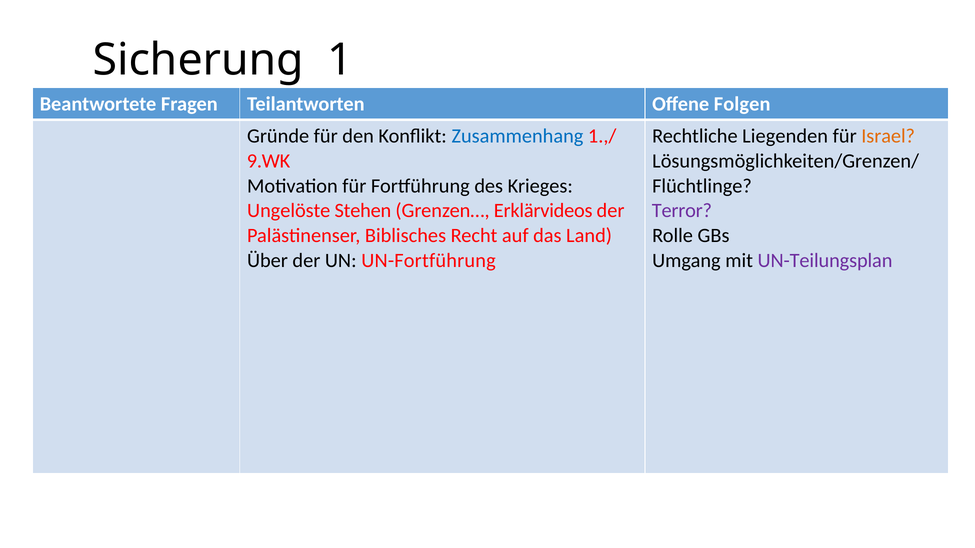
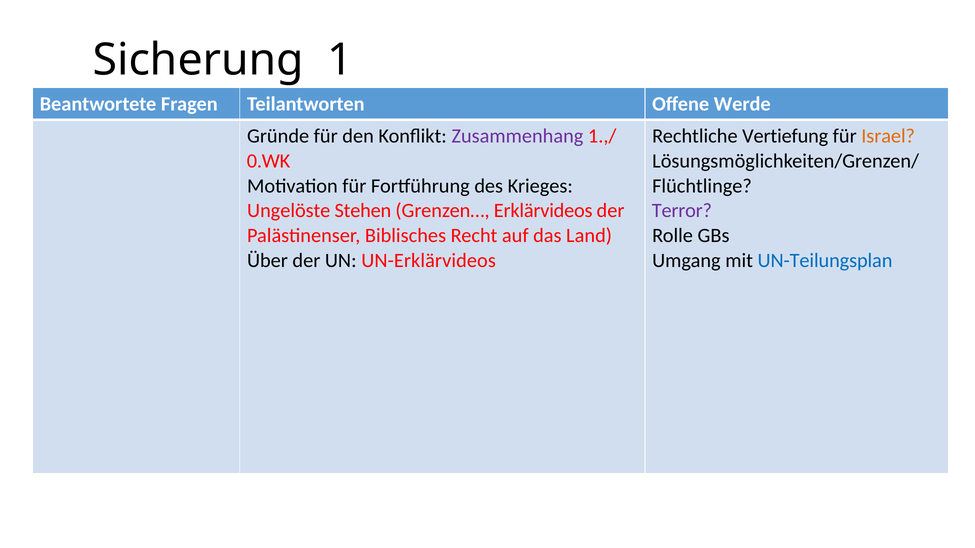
Folgen: Folgen -> Werde (742, 104)
Zusammenhang colour: blue -> purple (517, 136)
Liegenden: Liegenden -> Vertiefung (785, 136)
9.WK: 9.WK -> 0.WK (269, 161)
UN-Fortführung: UN-Fortführung -> UN-Erklärvideos (429, 261)
UN-Teilungsplan colour: purple -> blue (825, 261)
